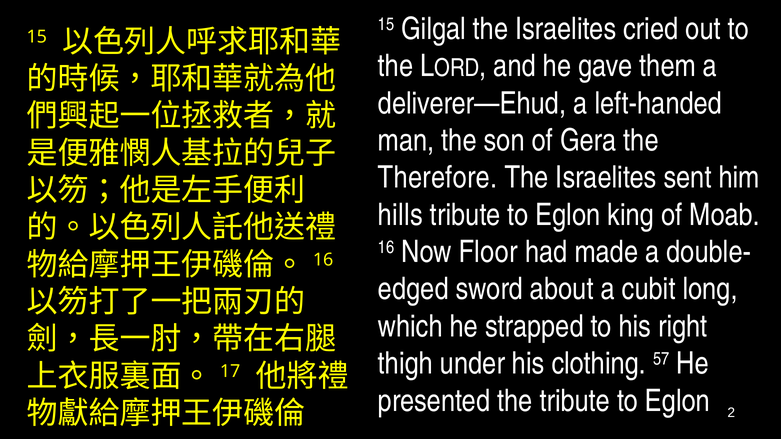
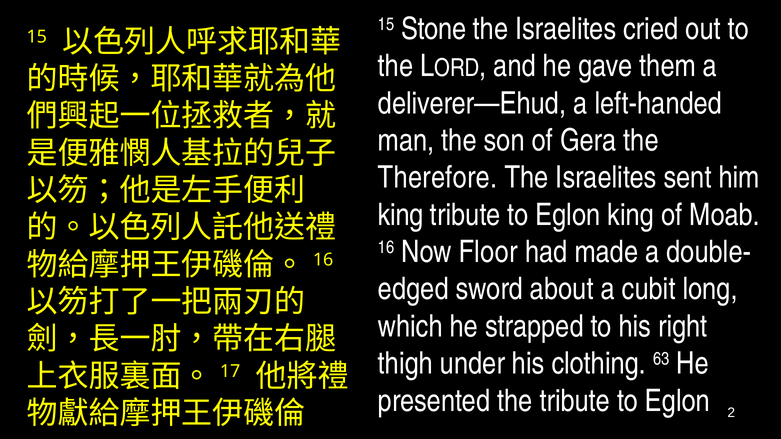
Gilgal: Gilgal -> Stone (434, 29)
hills: hills -> king (401, 215)
57: 57 -> 63 (661, 359)
